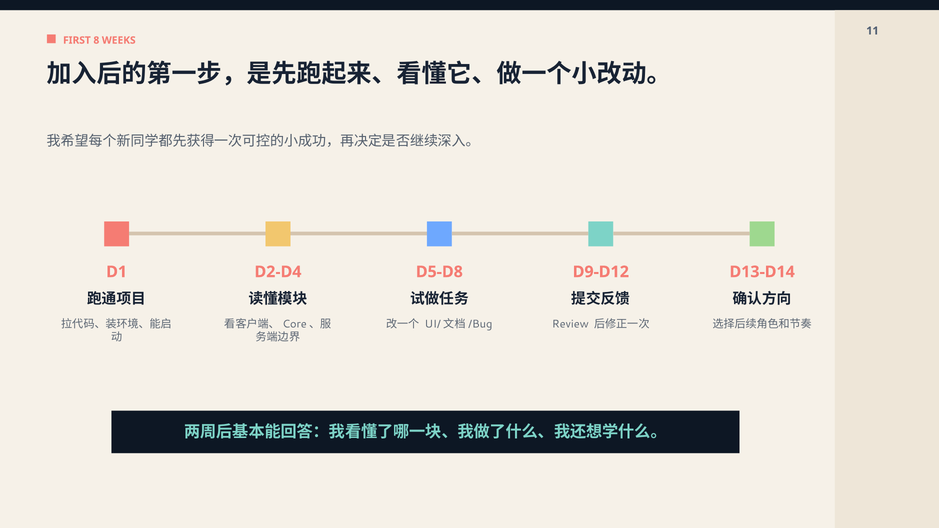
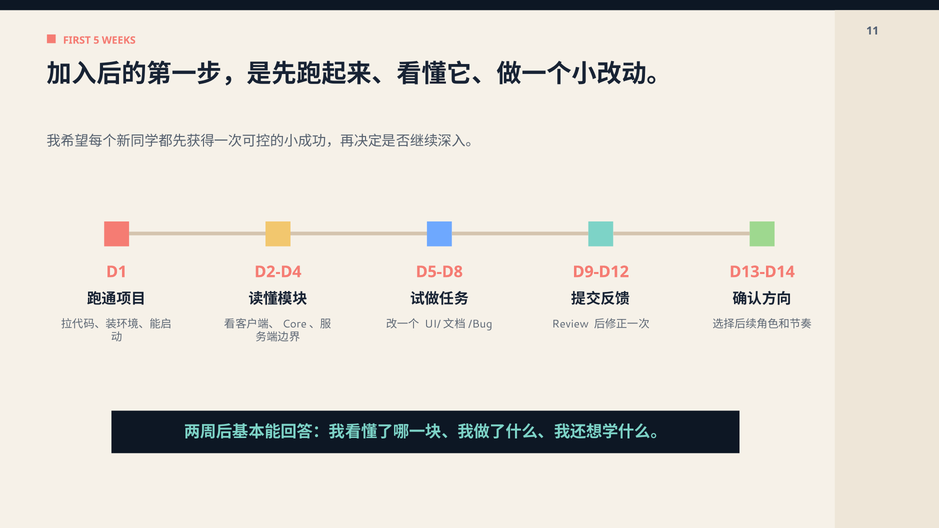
8: 8 -> 5 (96, 40)
